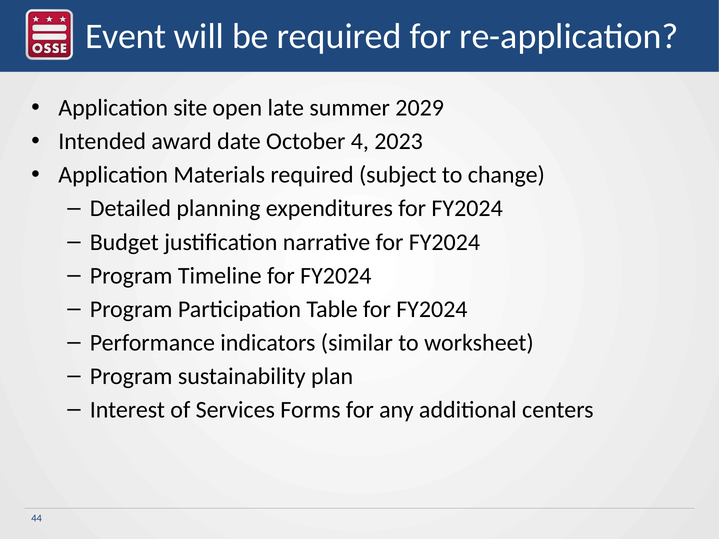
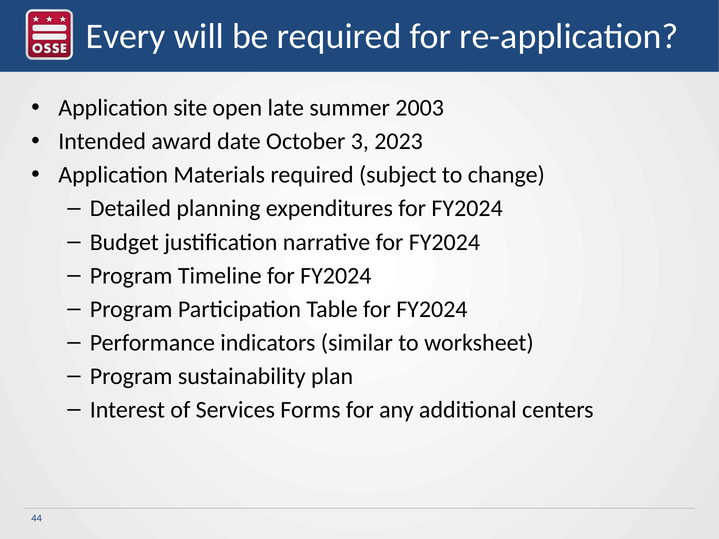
Event: Event -> Every (126, 37)
2029: 2029 -> 2003 (420, 108)
4: 4 -> 3 (360, 142)
